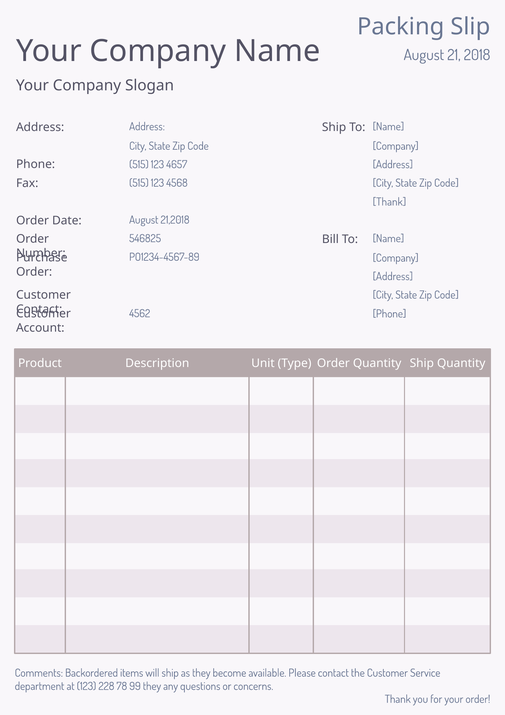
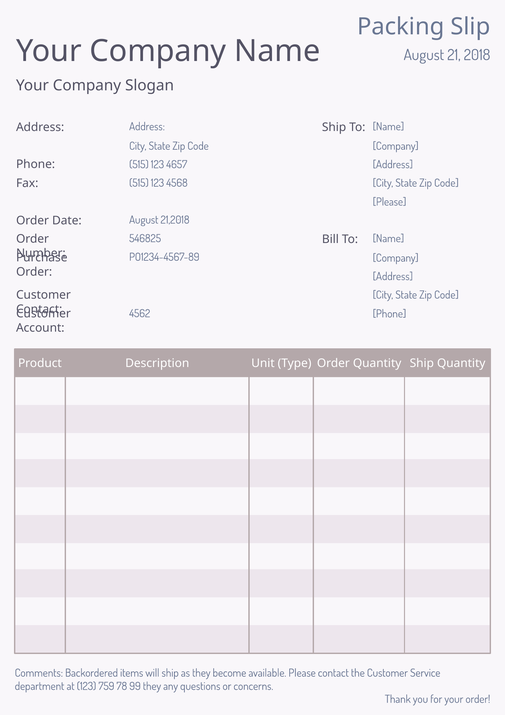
Thank: Thank -> Please (390, 202)
228: 228 -> 759 (106, 686)
